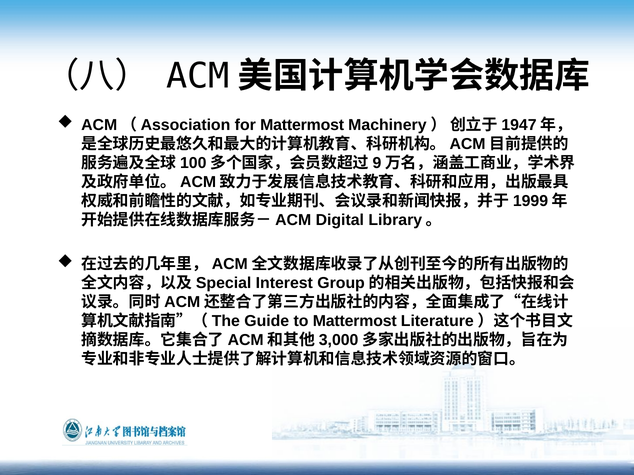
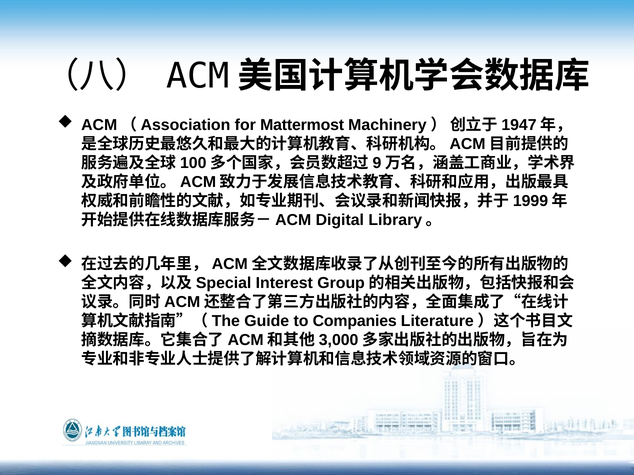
to Mattermost: Mattermost -> Companies (355, 322)
